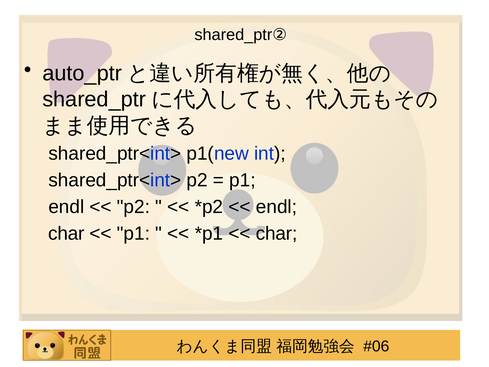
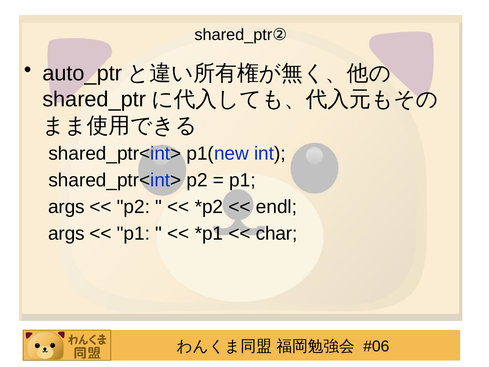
endl: endl -> args (66, 207)
char: char -> args (66, 233)
